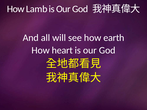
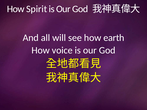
Lamb: Lamb -> Spirit (37, 9)
heart: heart -> voice (62, 50)
